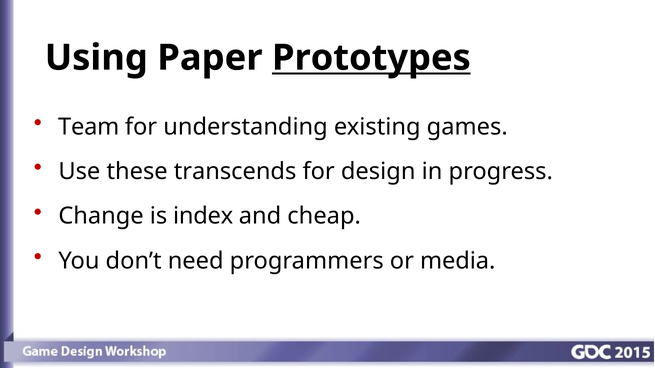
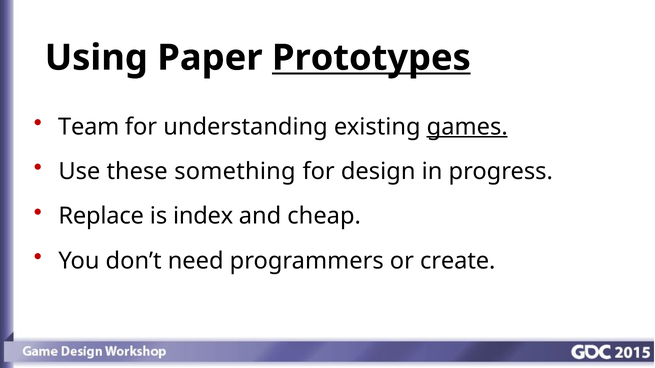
games underline: none -> present (467, 127)
transcends: transcends -> something (235, 172)
Change: Change -> Replace (101, 216)
media: media -> create (458, 261)
